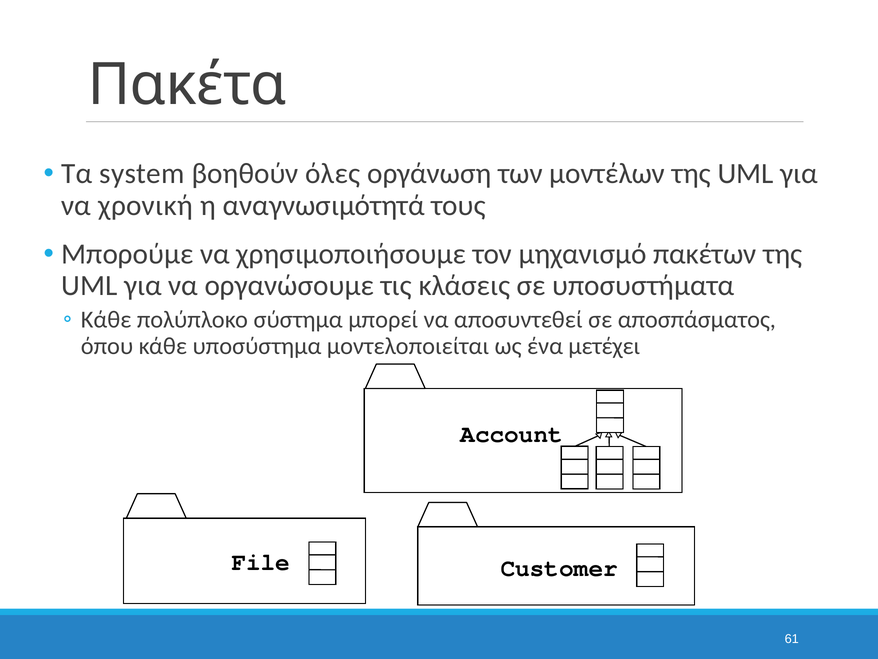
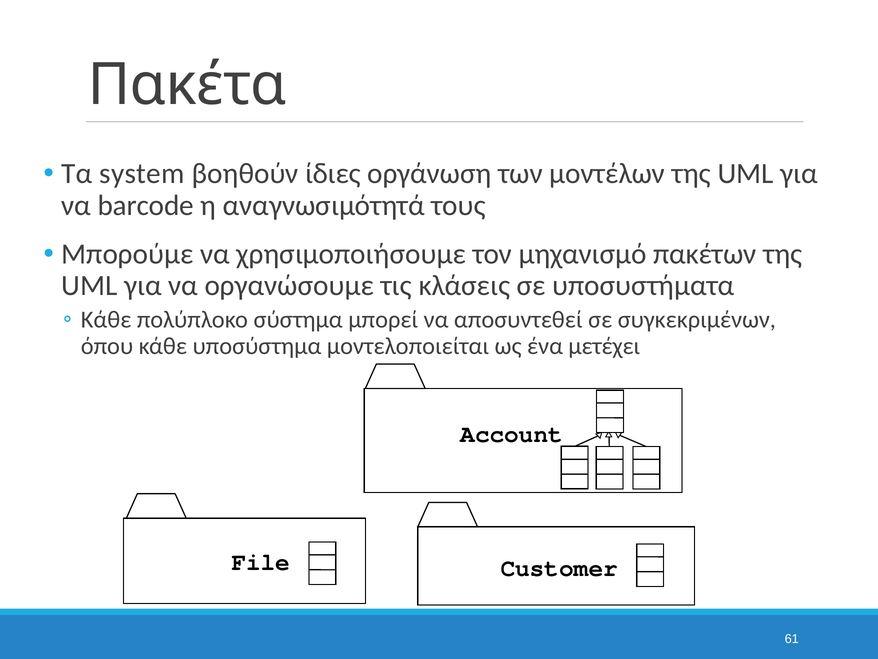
όλες: όλες -> ίδιες (333, 174)
χρονική: χρονική -> barcode (146, 205)
αποσπάσματος: αποσπάσματος -> συγκεκριμένων (697, 319)
